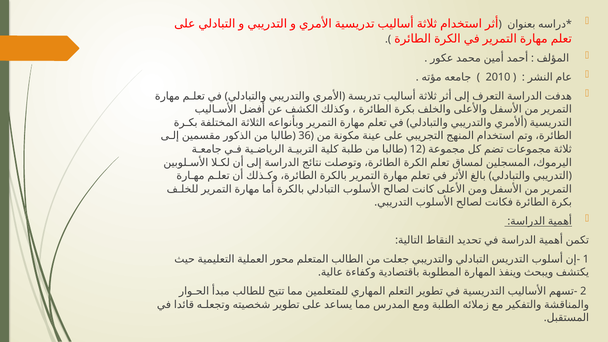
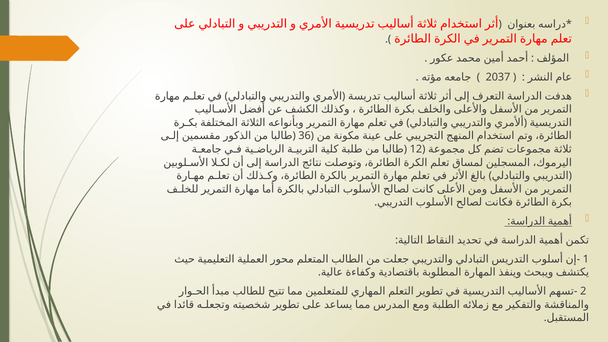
2010: 2010 -> 2037 (498, 77)
